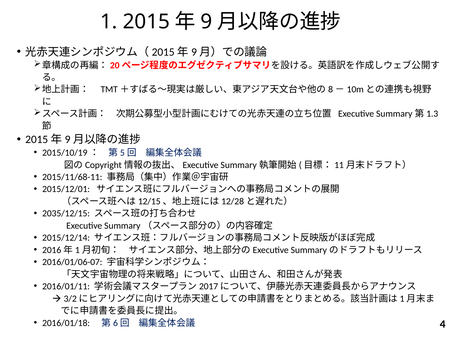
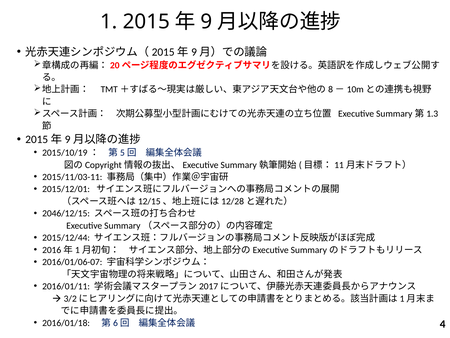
2015/11/68-11: 2015/11/68-11 -> 2015/11/03-11 (72, 177)
2035/12/15: 2035/12/15 -> 2046/12/15 (66, 213)
2015/12/14: 2015/12/14 -> 2015/12/44 (66, 237)
